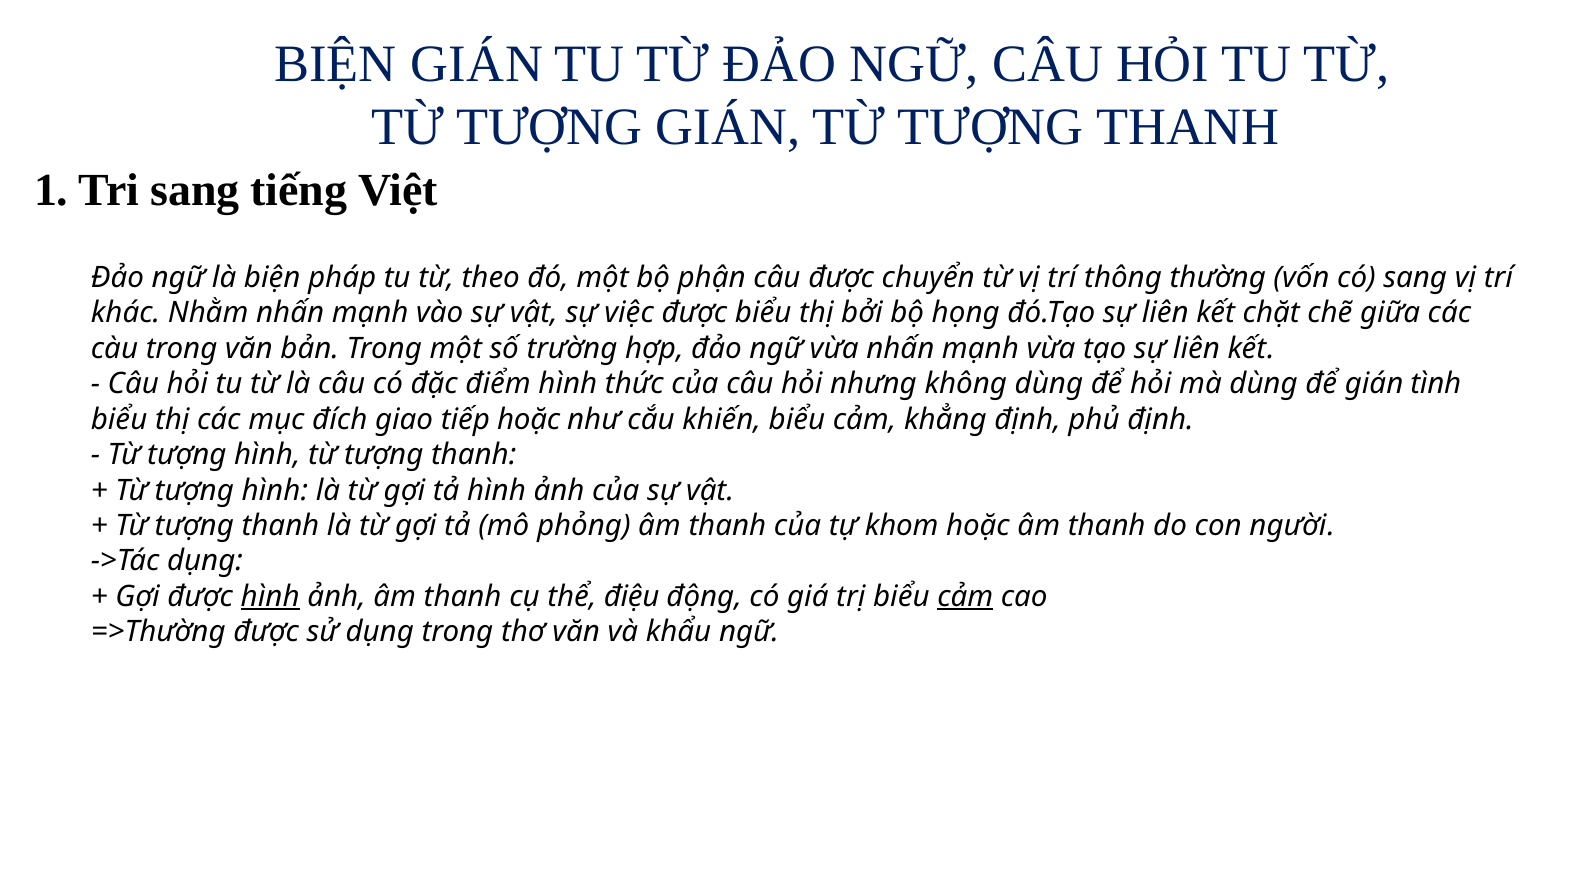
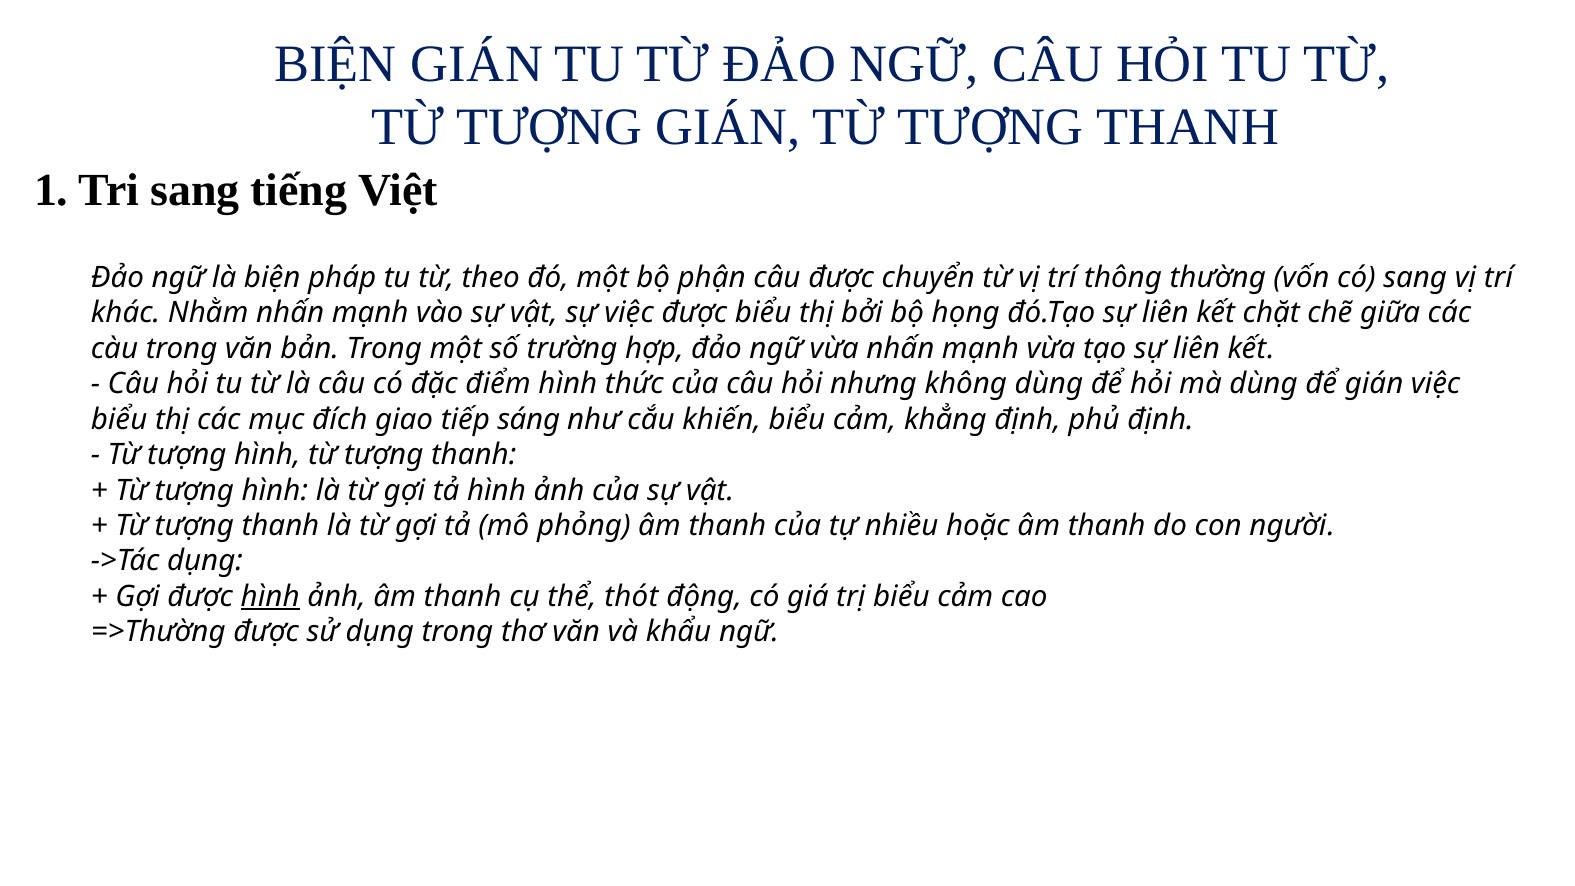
gián tình: tình -> việc (1436, 384)
tiếp hoặc: hoặc -> sáng (529, 419)
khom: khom -> nhiều (902, 526)
điệu: điệu -> thót (631, 597)
cảm underline: present -> none (965, 597)
